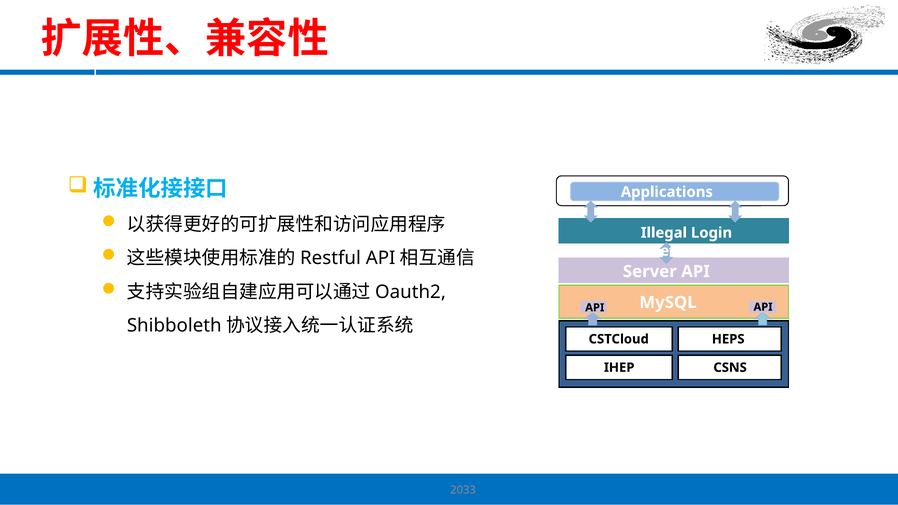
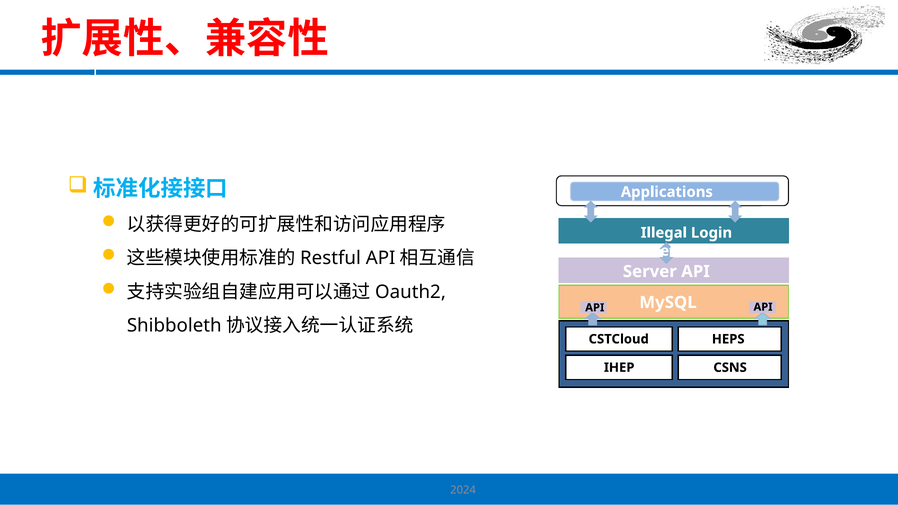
2033: 2033 -> 2024 (463, 490)
